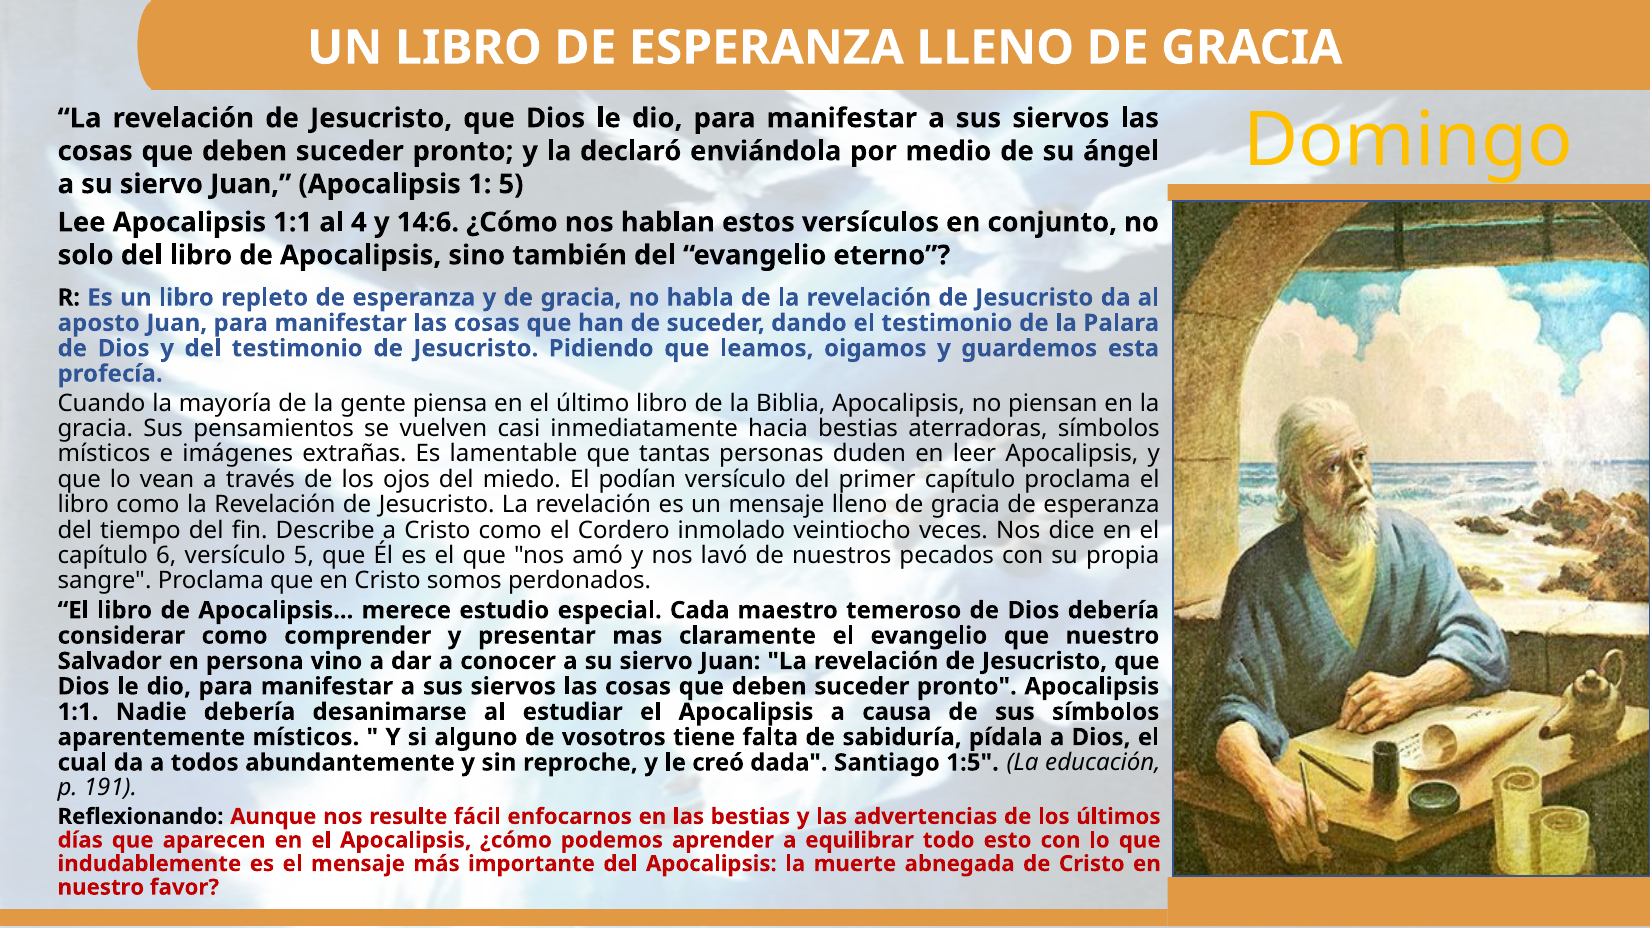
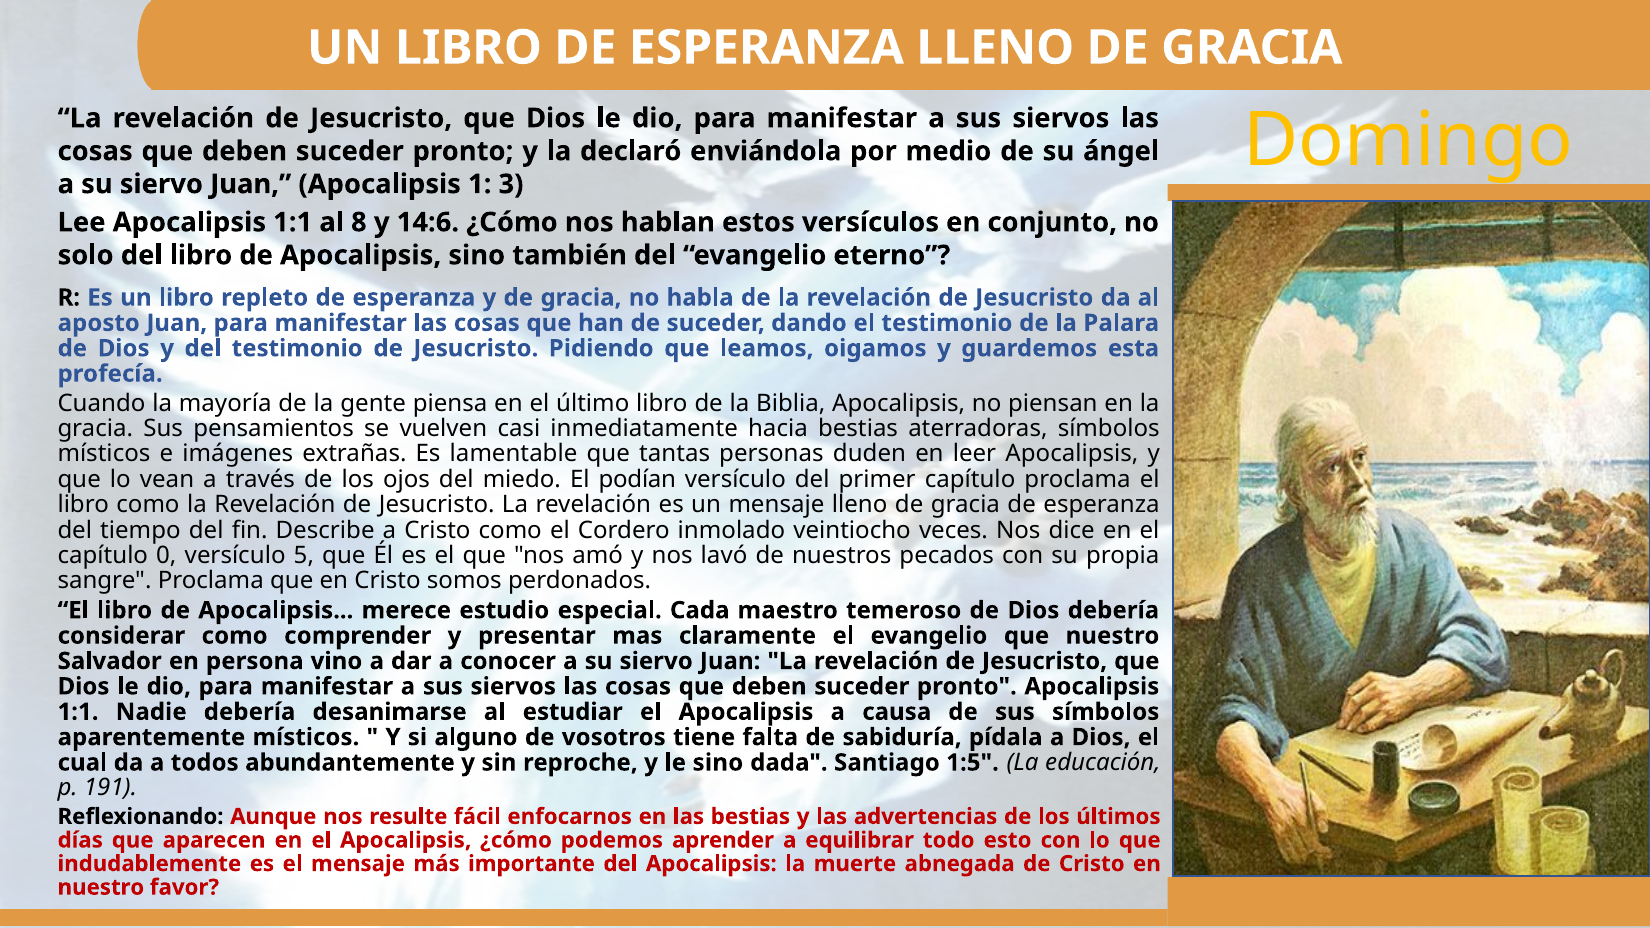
1 5: 5 -> 3 (511, 184)
4: 4 -> 8 (359, 222)
6: 6 -> 0 (166, 556)
le creó: creó -> sino (718, 763)
